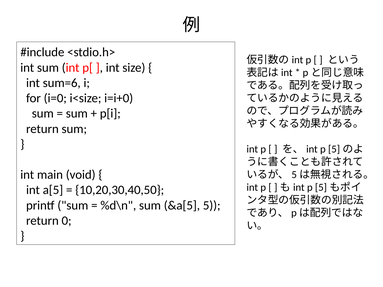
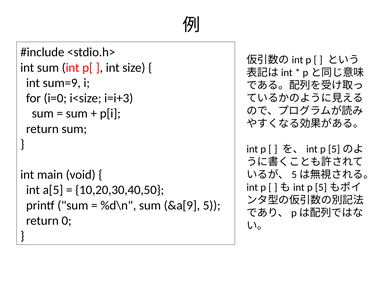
sum=6: sum=6 -> sum=9 (62, 83)
i=i+0: i=i+0 -> i=i+3 (119, 98)
&a[5: &a[5 -> &a[9 (182, 206)
